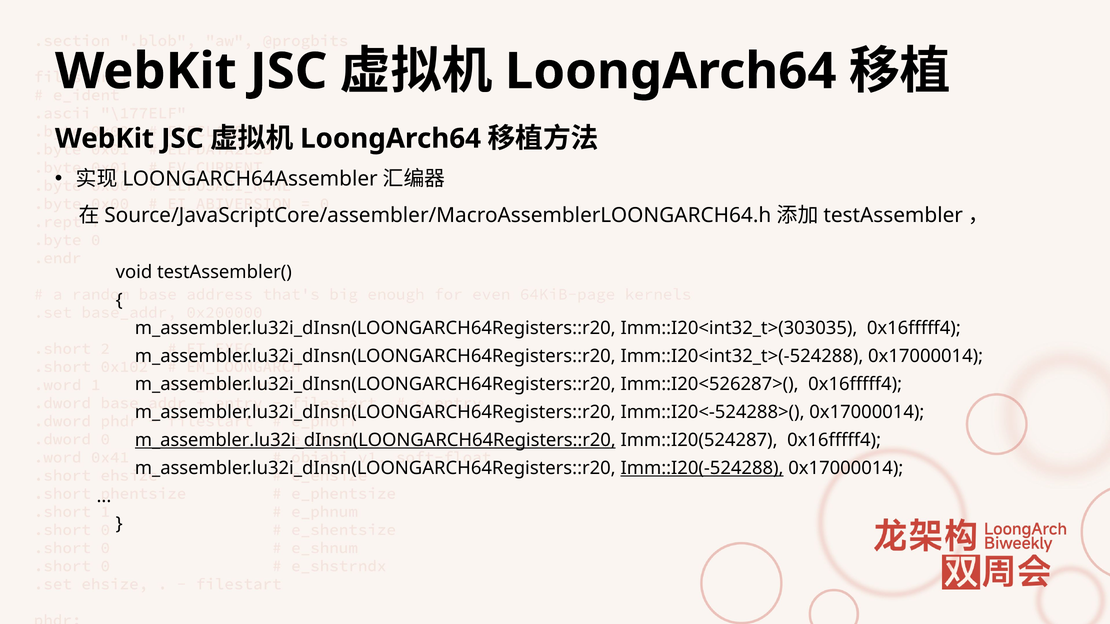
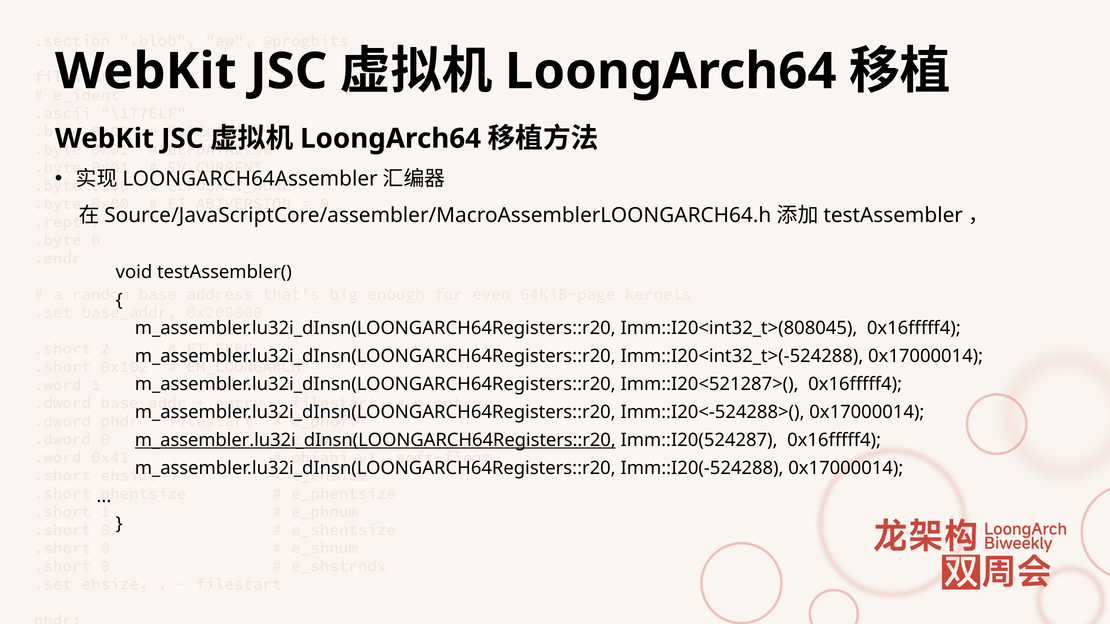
Imm::I20<int32_t>(303035: Imm::I20<int32_t>(303035 -> Imm::I20<int32_t>(808045 (739, 328)
Imm::I20<526287>(: Imm::I20<526287>( -> Imm::I20<521287>( (710, 384)
Imm::I20(-524288 underline: present -> none (702, 468)
